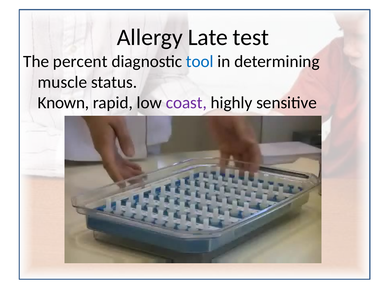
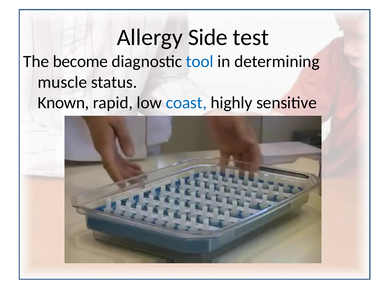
Late: Late -> Side (208, 37)
percent: percent -> become (80, 62)
coast colour: purple -> blue (186, 103)
